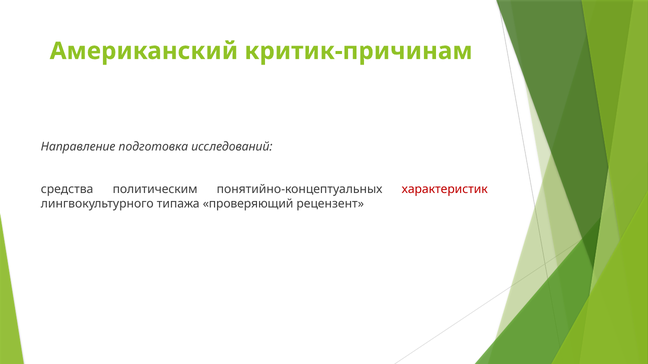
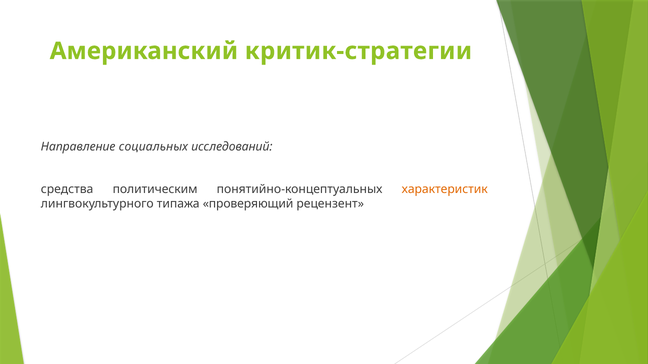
критик-причинам: критик-причинам -> критик-стратегии (358, 51)
подготовка: подготовка -> социальных (153, 147)
характеристик colour: red -> orange (445, 189)
